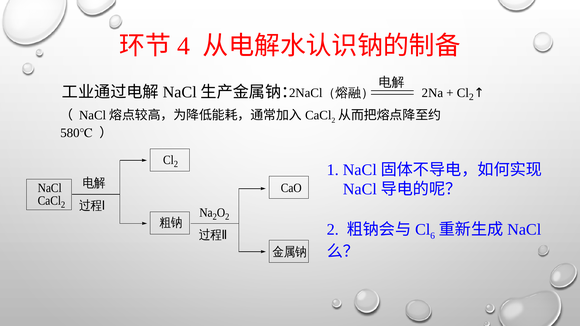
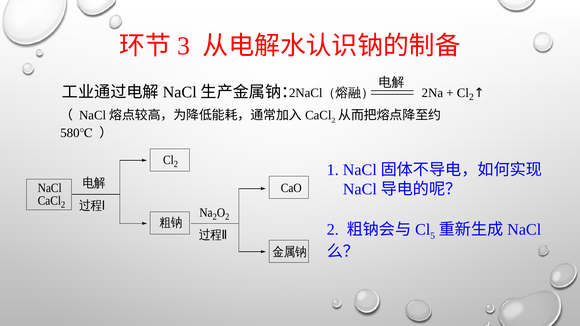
4: 4 -> 3 (184, 46)
6: 6 -> 5 (433, 236)
